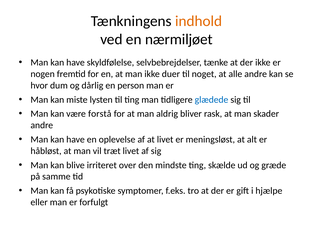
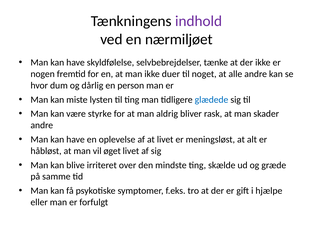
indhold colour: orange -> purple (199, 21)
forstå: forstå -> styrke (100, 114)
træt: træt -> øget (112, 151)
